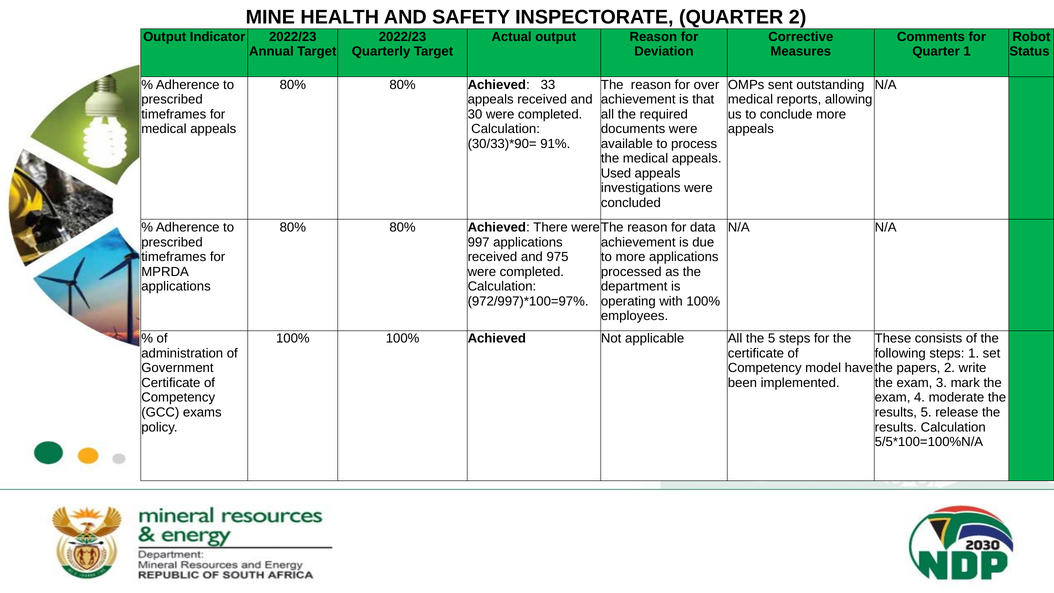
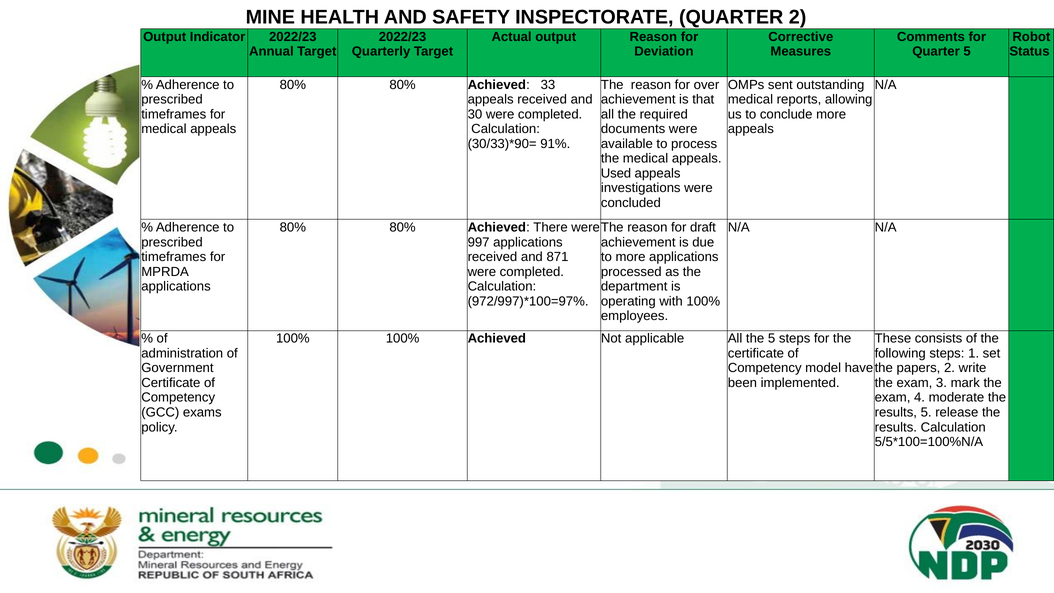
Quarter 1: 1 -> 5 (967, 52)
data: data -> draft (703, 227)
975: 975 -> 871 (557, 257)
